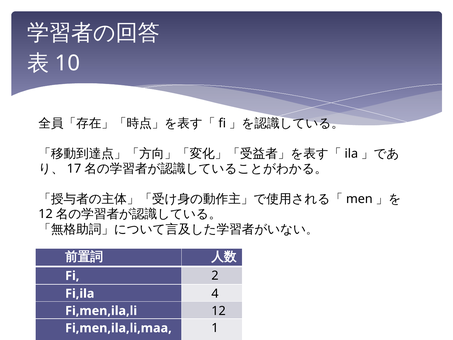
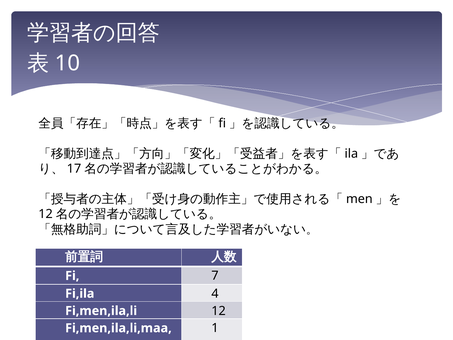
2: 2 -> 7 (215, 276)
